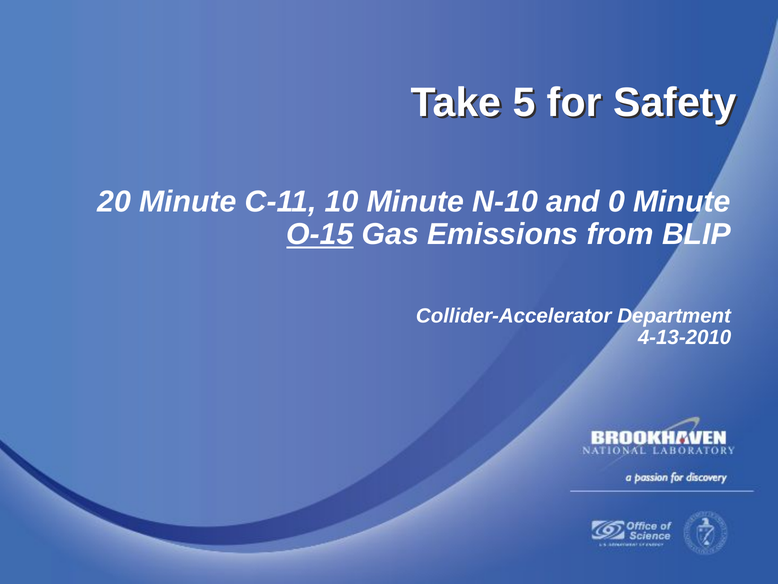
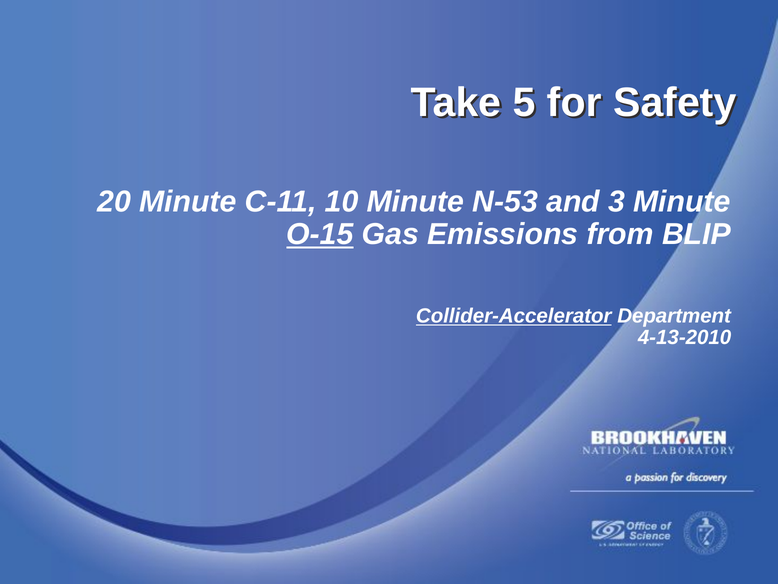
N-10: N-10 -> N-53 (505, 202)
0: 0 -> 3 (617, 202)
Collider-Accelerator underline: none -> present (514, 316)
